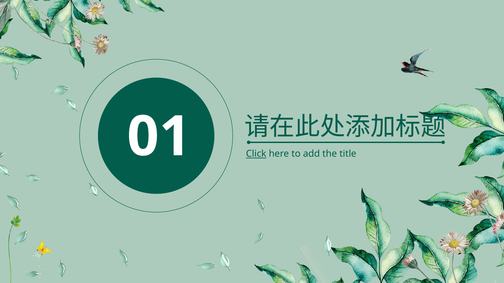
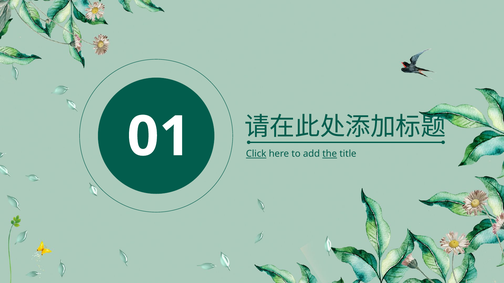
the underline: none -> present (330, 154)
